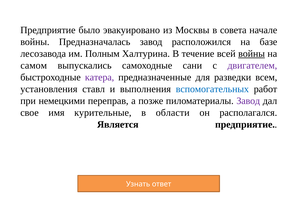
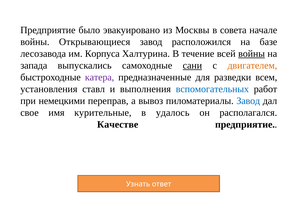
Предназначалась: Предназначалась -> Открывающиеся (95, 42)
Полным: Полным -> Корпуса (102, 54)
самом: самом -> запада (34, 66)
сани underline: none -> present (192, 66)
двигателем colour: purple -> orange (252, 66)
позже: позже -> вывоз (151, 101)
Завод colour: purple -> blue (248, 101)
области: области -> удалось (173, 113)
Является: Является -> Качестве (118, 125)
